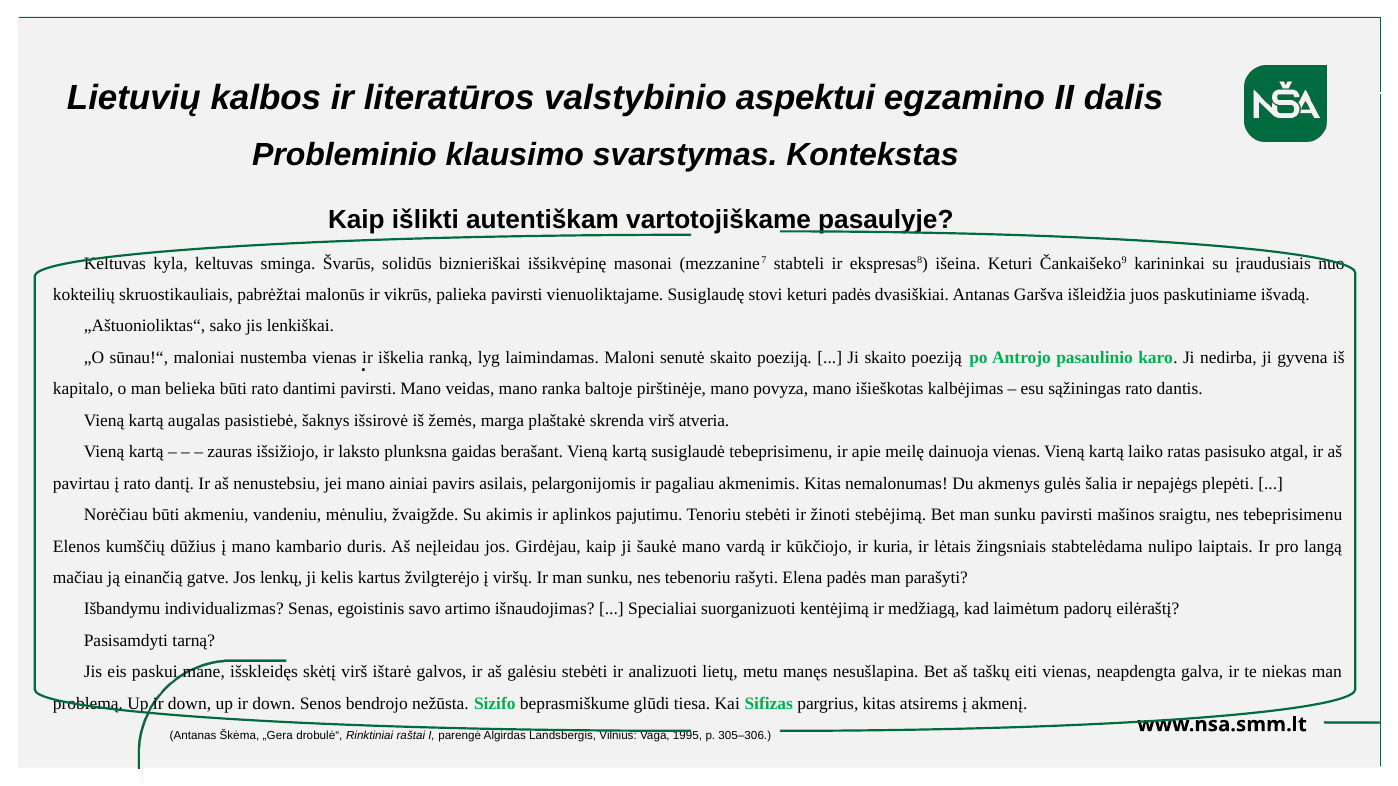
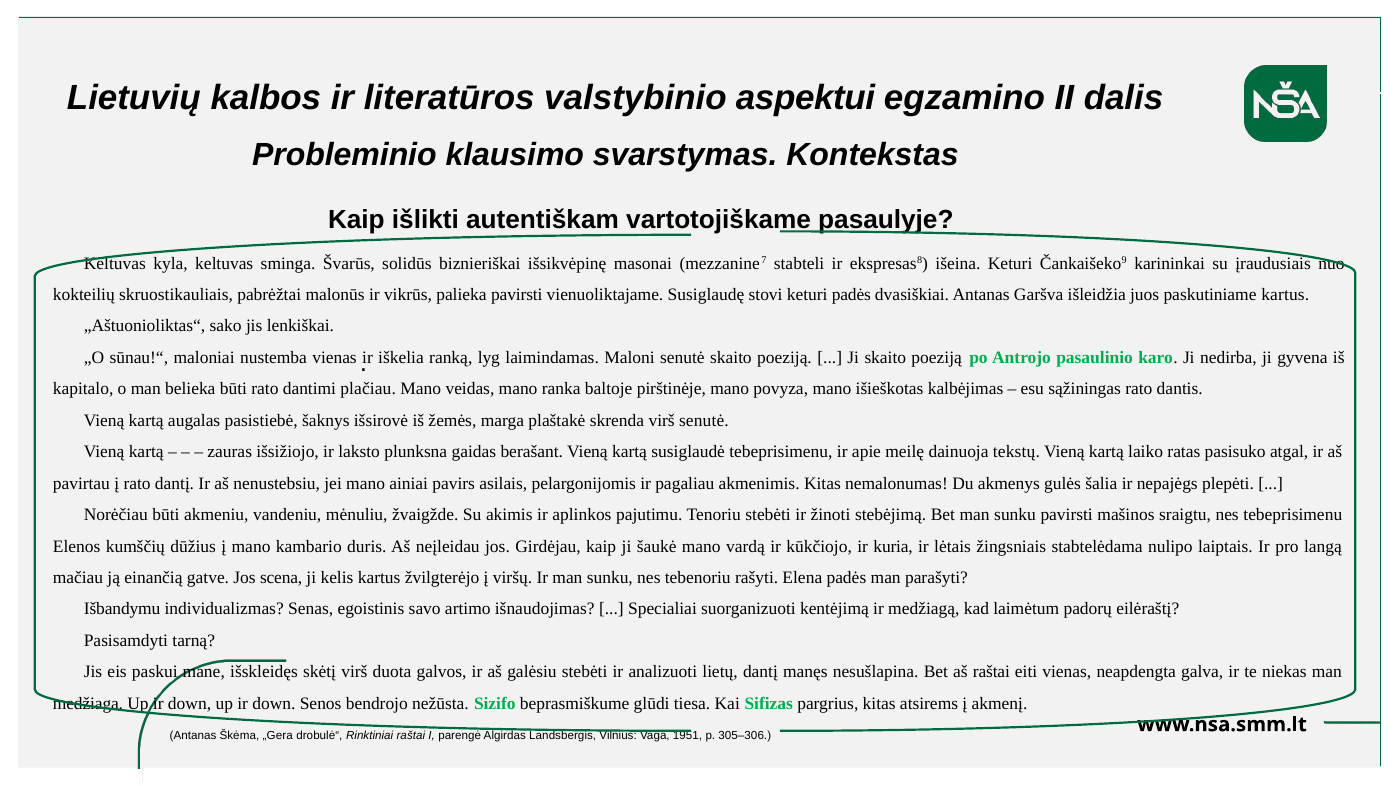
paskutiniame išvadą: išvadą -> kartus (1285, 295)
dantimi pavirsti: pavirsti -> plačiau (368, 389)
virš atveria: atveria -> senutė (704, 421)
dainuoja vienas: vienas -> tekstų (1016, 452)
lenkų: lenkų -> scena (281, 578)
ištarė: ištarė -> duota (392, 672)
lietų metu: metu -> dantį (760, 672)
aš taškų: taškų -> raštai (991, 672)
problemą: problemą -> medžiaga (88, 704)
1995: 1995 -> 1951 (688, 736)
